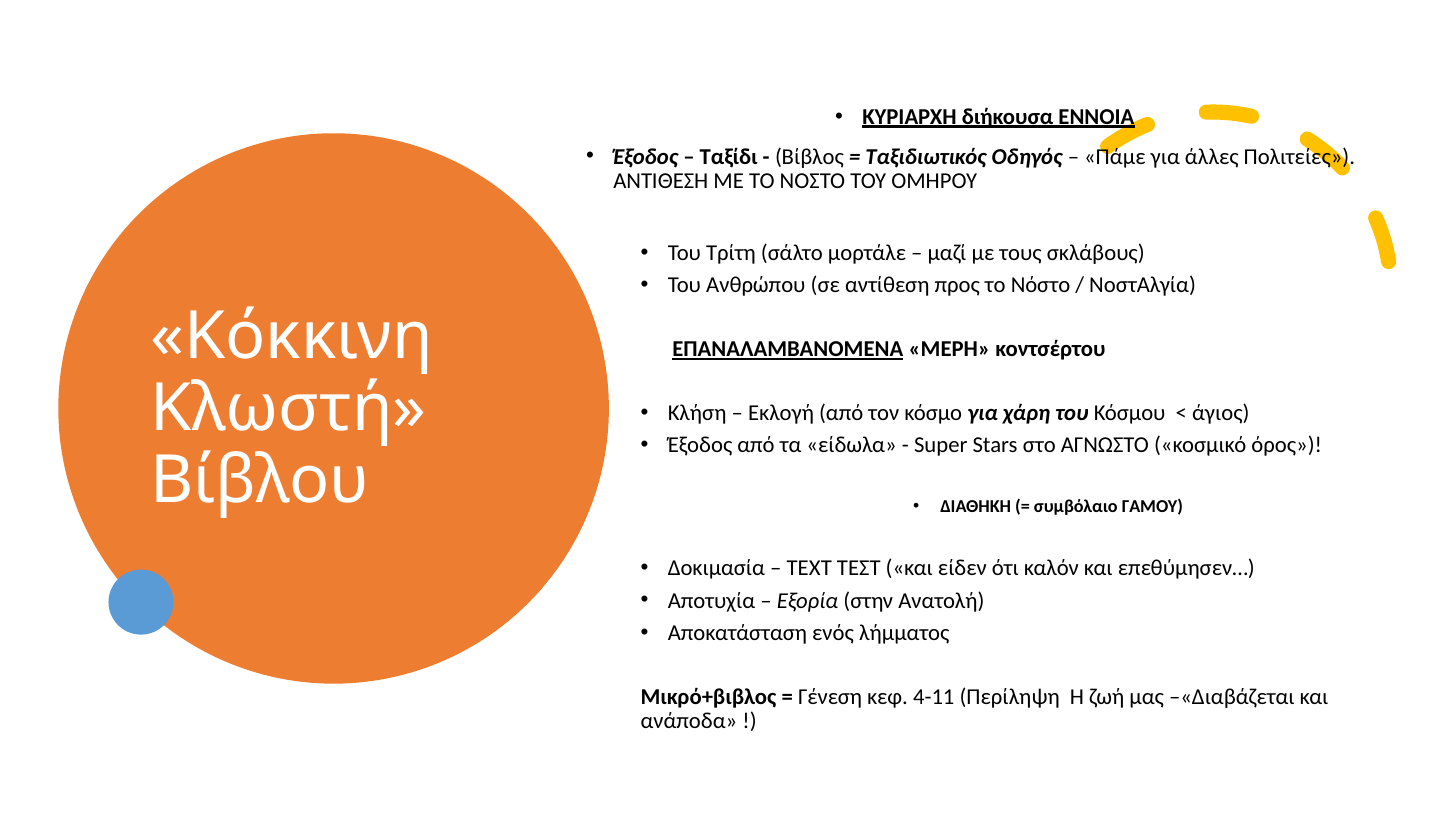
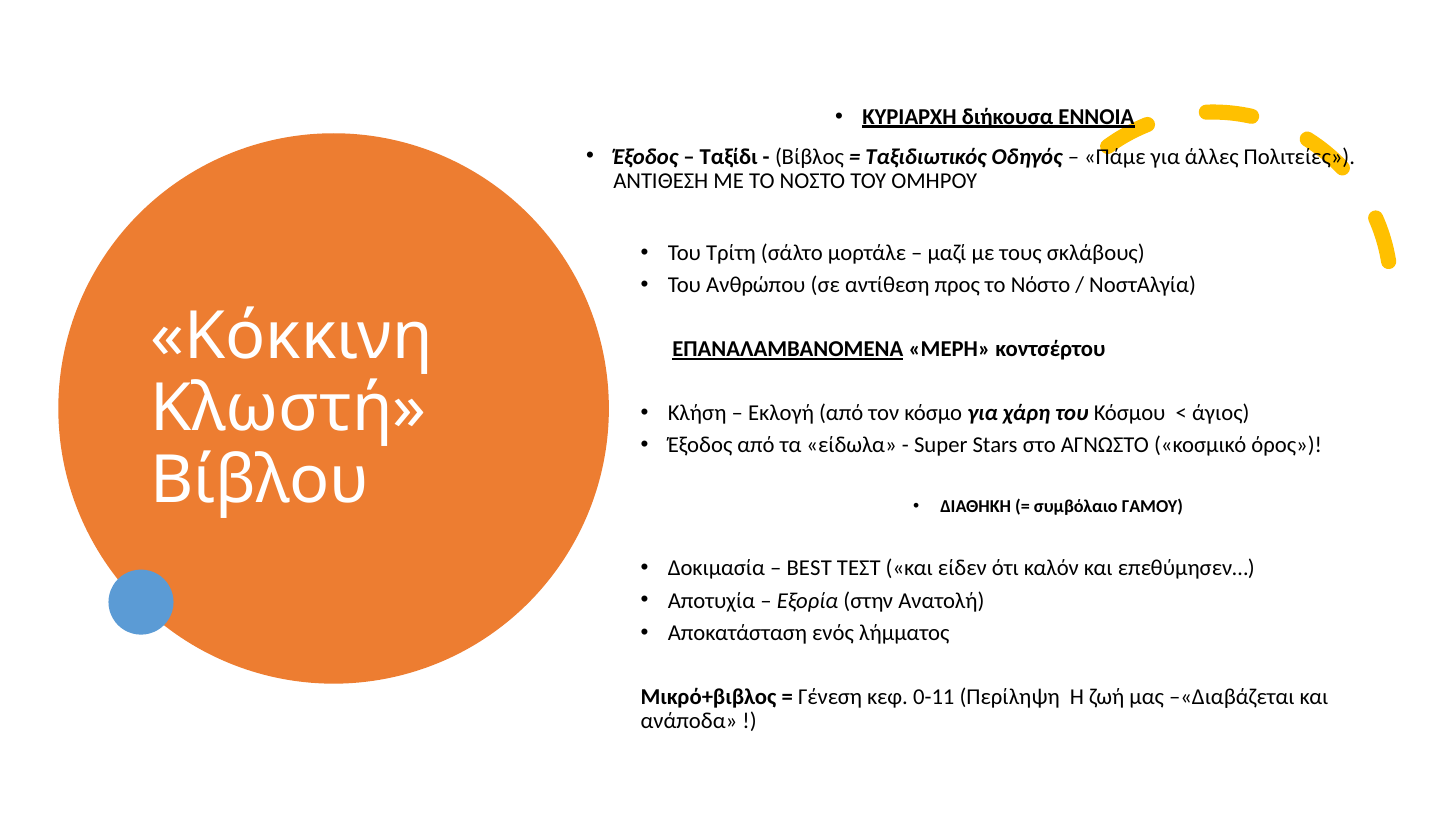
TEXT: TEXT -> BEST (809, 569)
4-11: 4-11 -> 0-11 (934, 697)
